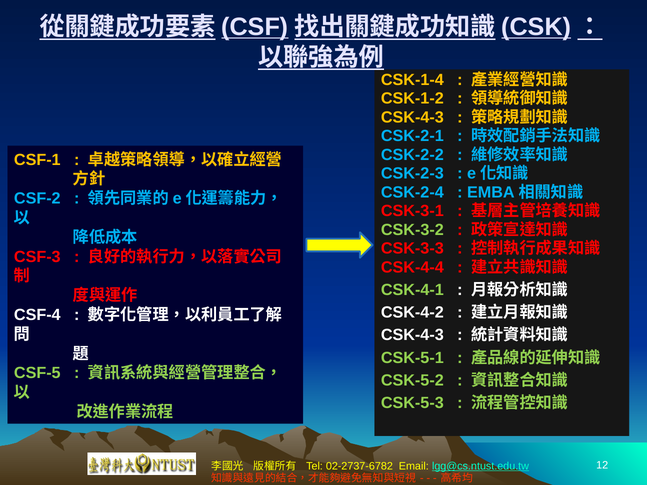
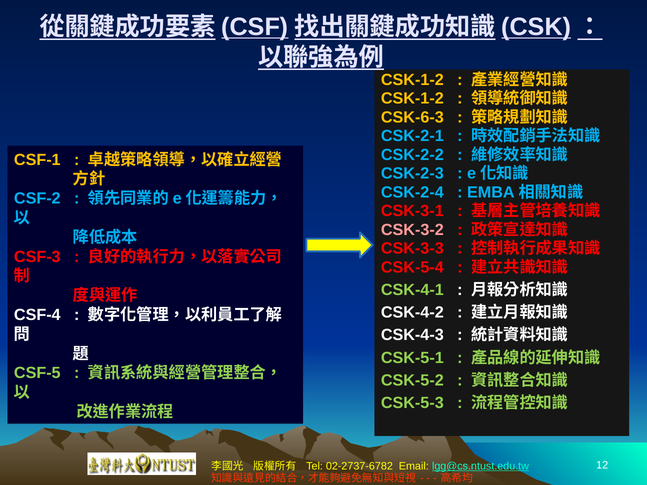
CSK-1-4: CSK-1-4 -> CSK-1-2 (412, 80)
CSK-4-3: CSK-4-3 -> CSK-6-3 (412, 117)
CSK-3-2 colour: light green -> pink (412, 230)
CSK-4-4: CSK-4-4 -> CSK-5-4 (412, 267)
